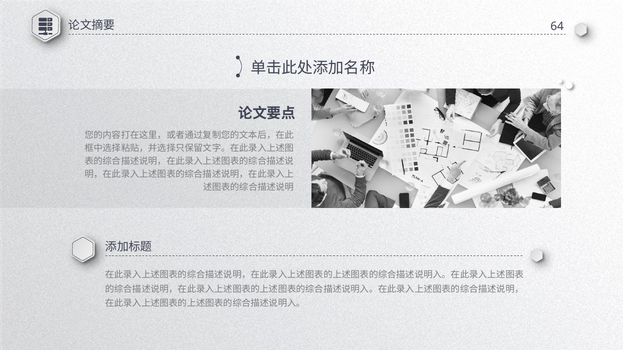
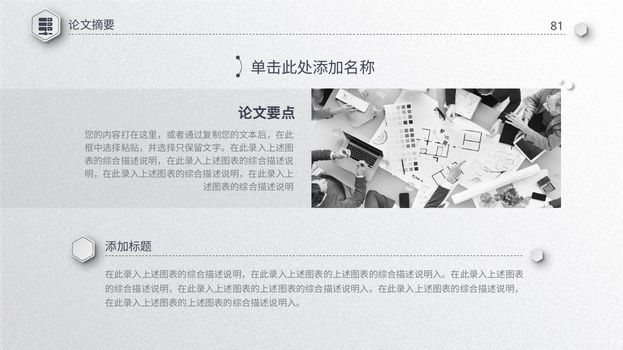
64: 64 -> 81 (557, 27)
